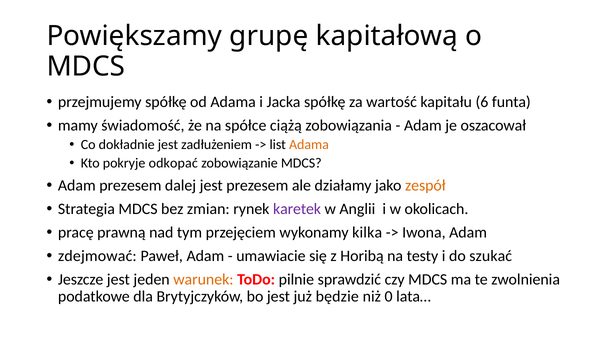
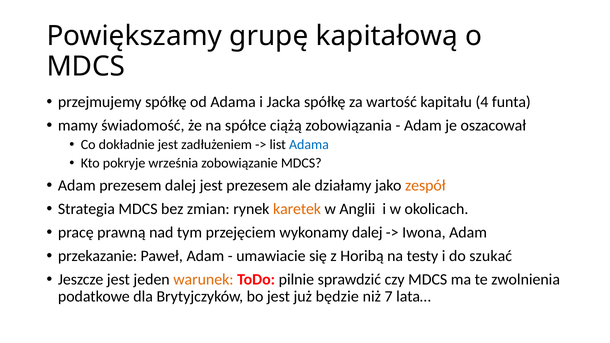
6: 6 -> 4 (482, 102)
Adama colour: orange -> blue (309, 145)
odkopać: odkopać -> września (173, 163)
karetek colour: purple -> orange (297, 209)
wykonamy kilka: kilka -> dalej (367, 233)
zdejmować: zdejmować -> przekazanie (98, 256)
0: 0 -> 7 (389, 297)
